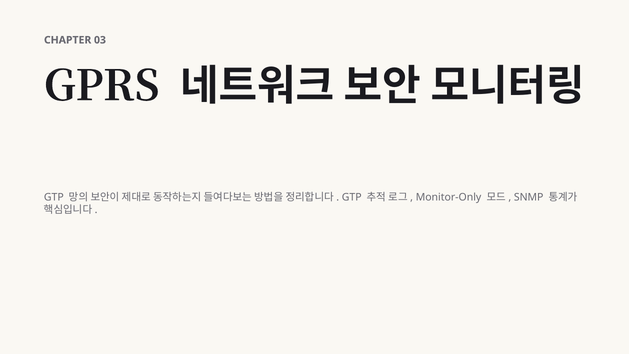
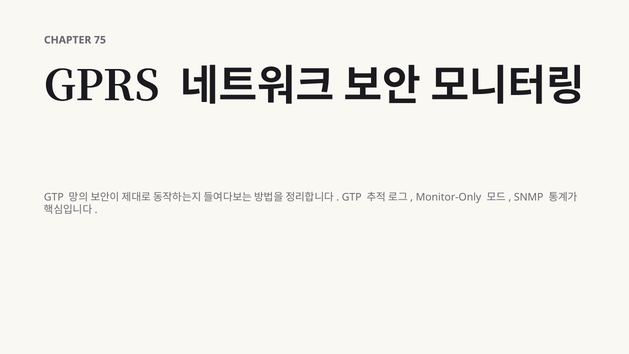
03: 03 -> 75 (100, 40)
